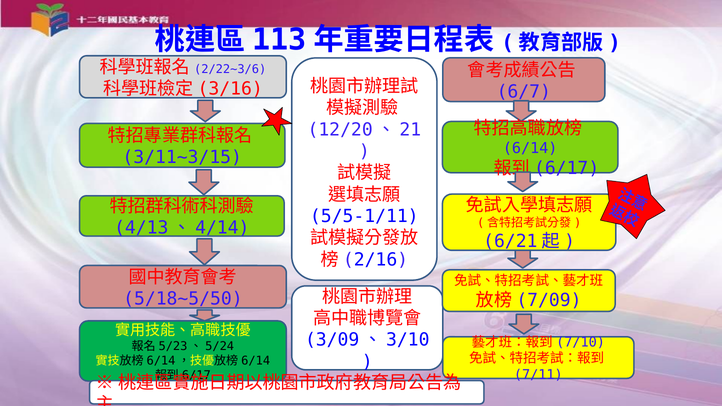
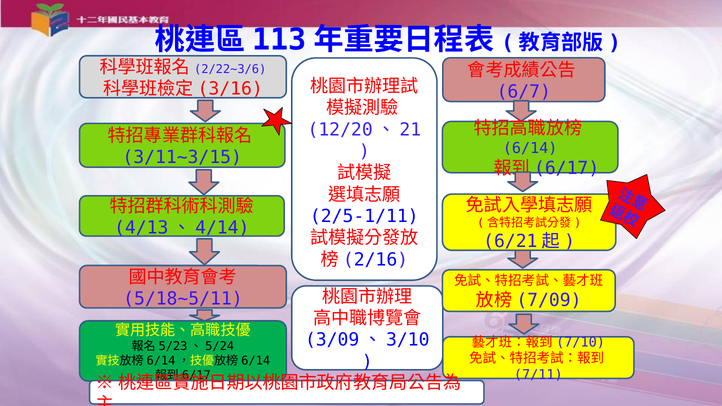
5/5-1/11: 5/5-1/11 -> 2/5-1/11 (364, 216)
5/18~5/50: 5/18~5/50 -> 5/18~5/11 (183, 299)
